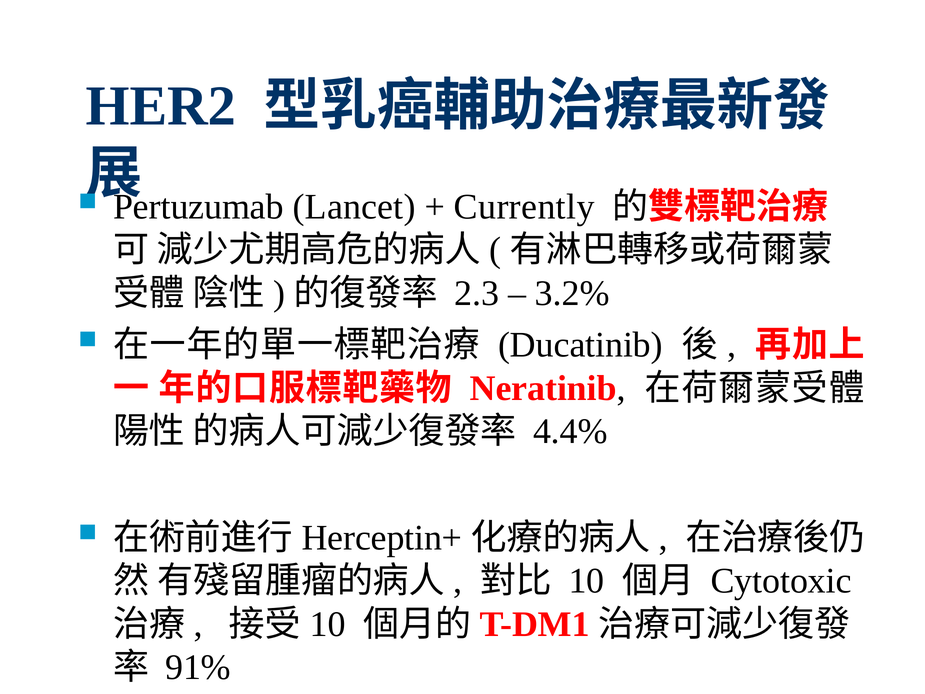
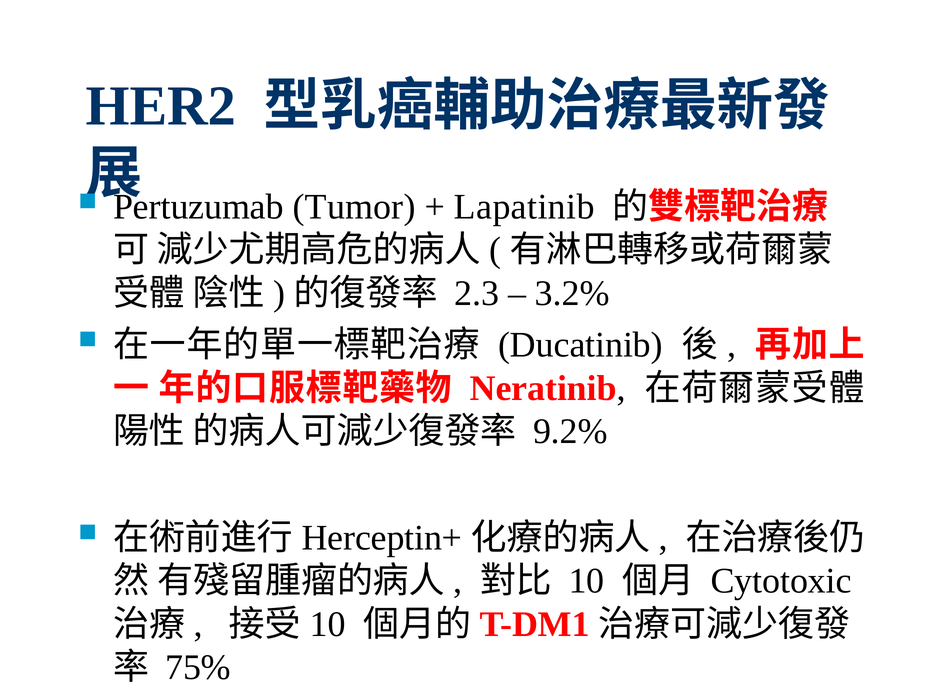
Lancet: Lancet -> Tumor (354, 207)
Currently: Currently -> Lapatinib (524, 207)
4.4%: 4.4% -> 9.2% (570, 431)
91%: 91% -> 75% (198, 667)
